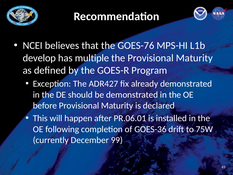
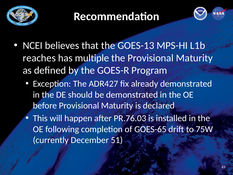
GOES-76: GOES-76 -> GOES-13 (136, 45)
develop: develop -> reaches (39, 58)
PR.06.01: PR.06.01 -> PR.76.03 (130, 118)
GOES-36: GOES-36 -> GOES-65 (150, 129)
99: 99 -> 51 (117, 140)
